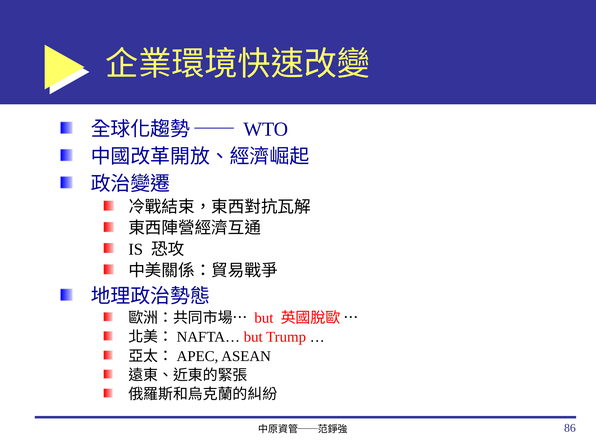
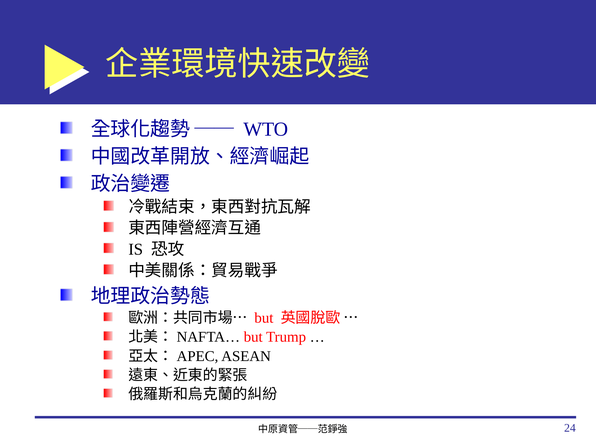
86: 86 -> 24 (570, 428)
